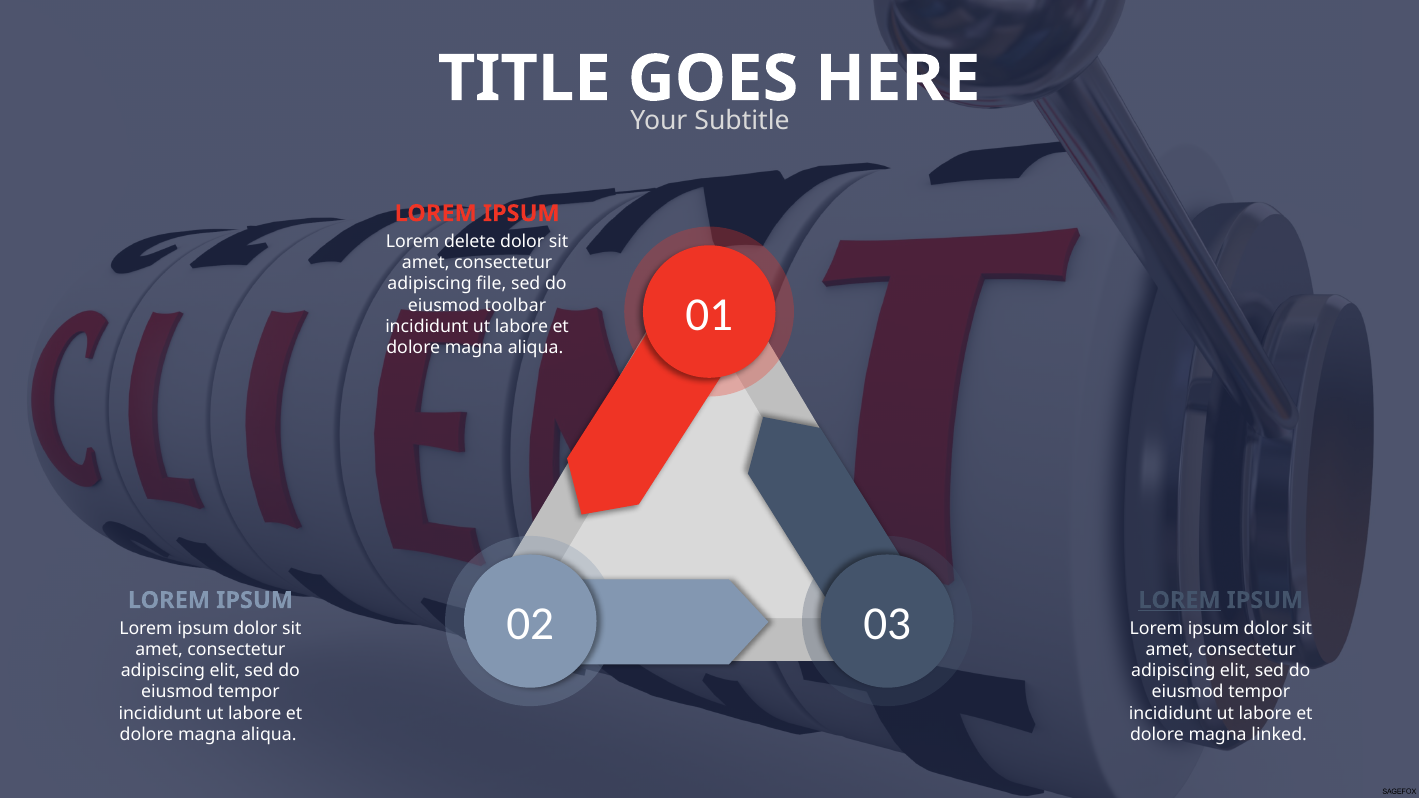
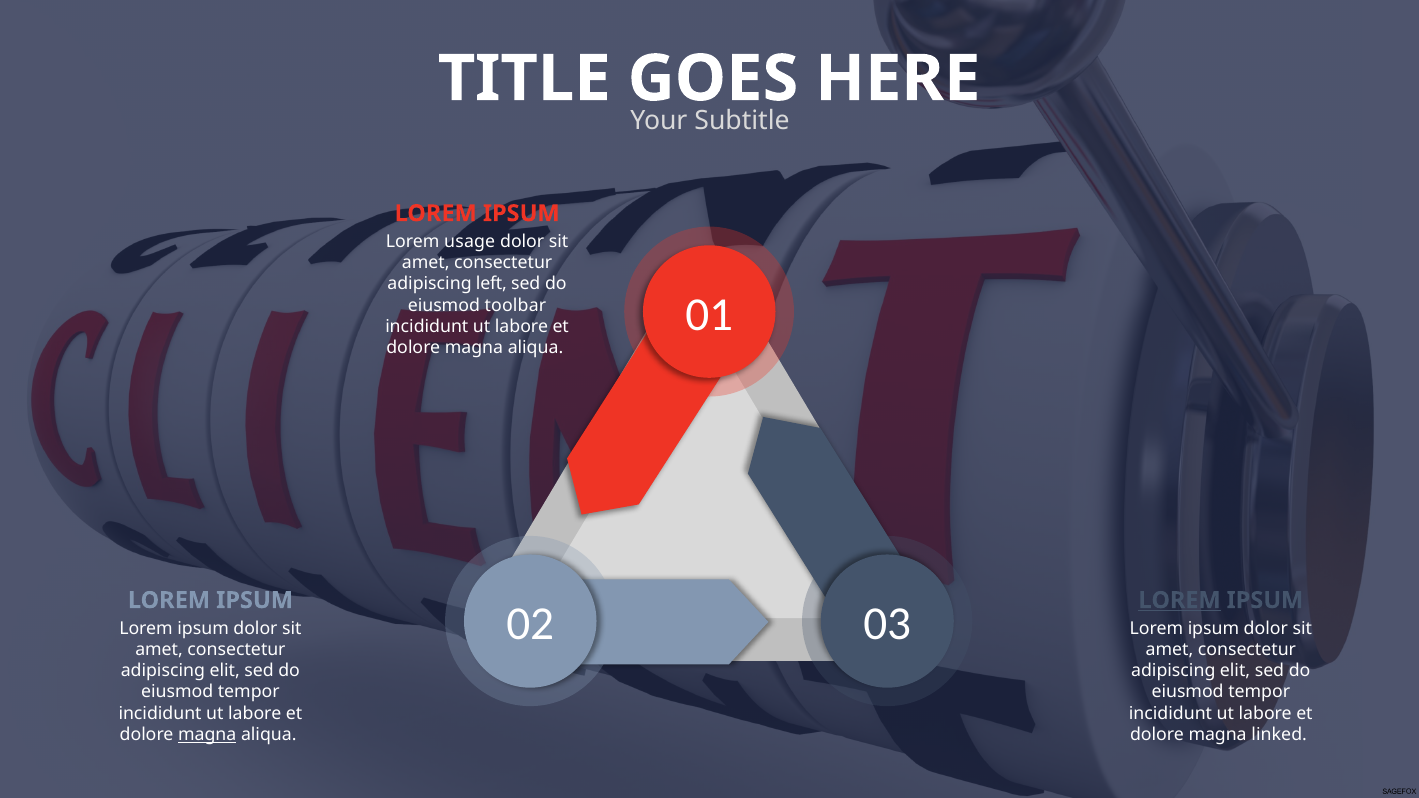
delete: delete -> usage (470, 241)
file: file -> left (491, 284)
magna underline: none -> present (207, 735)
